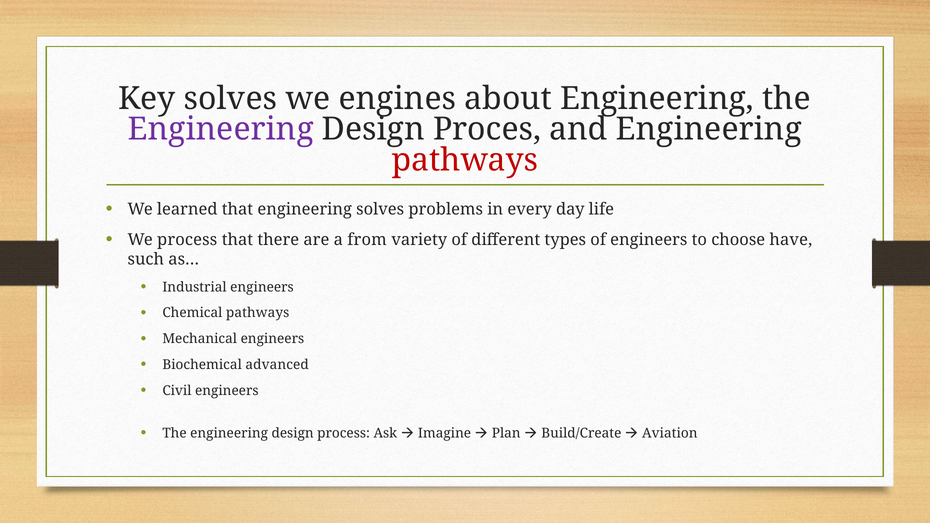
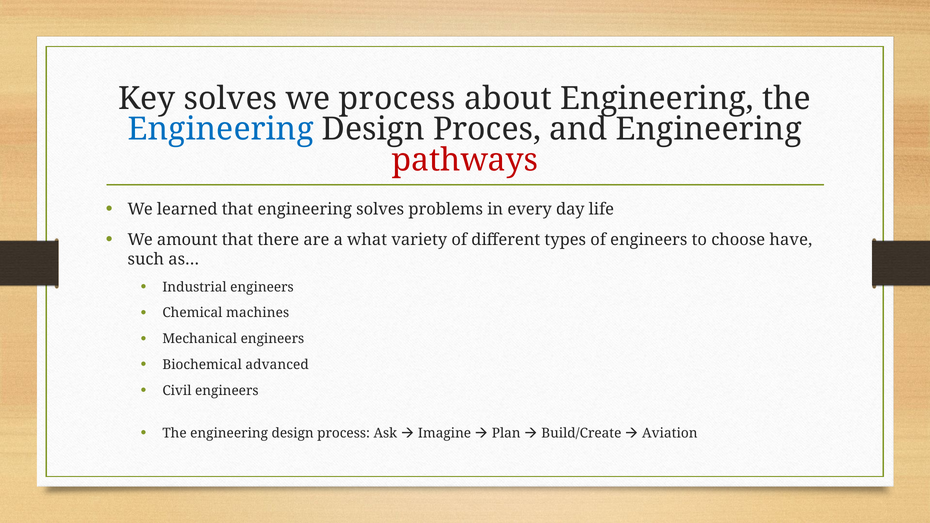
we engines: engines -> process (397, 99)
Engineering colour: purple -> blue (221, 129)
We process: process -> amount (187, 240)
from: from -> what (367, 240)
Chemical pathways: pathways -> machines (258, 313)
